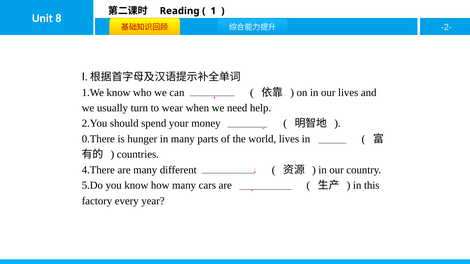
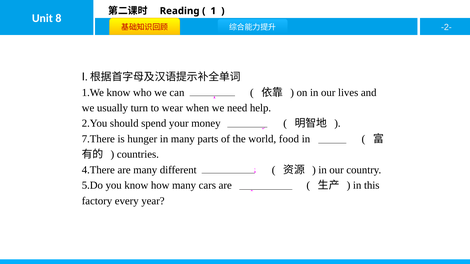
0.There: 0.There -> 7.There (98, 139)
world lives: lives -> food (289, 139)
